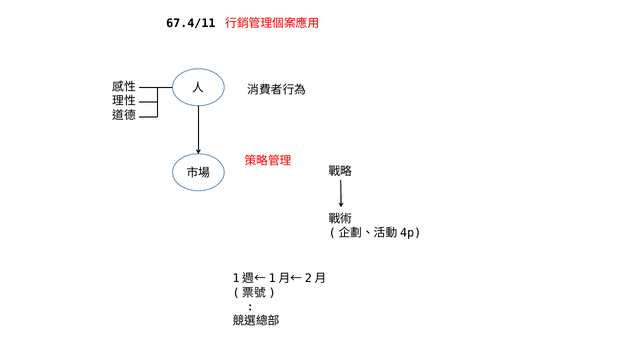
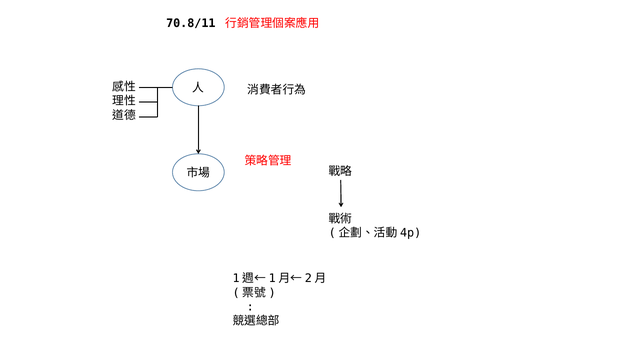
67.4/11: 67.4/11 -> 70.8/11 (191, 24)
